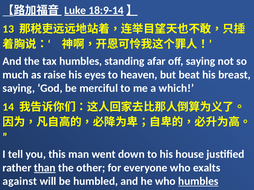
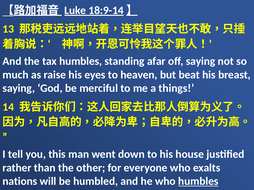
which: which -> things (176, 89)
than underline: present -> none (45, 168)
against: against -> nations (20, 182)
